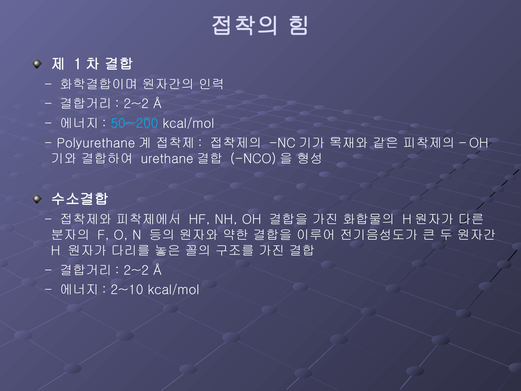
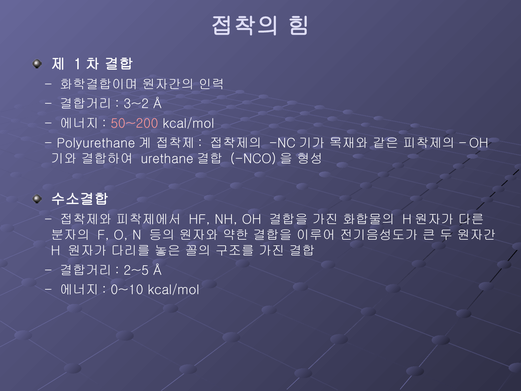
2~2: 2~2 -> 3~2 (136, 104)
50~200 colour: light blue -> pink (134, 123)
2~2: 2~2 -> 2~5 (136, 270)
2~10: 2~10 -> 0~10 (127, 290)
